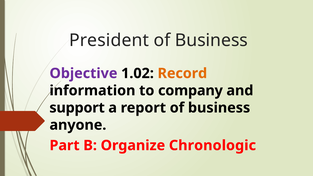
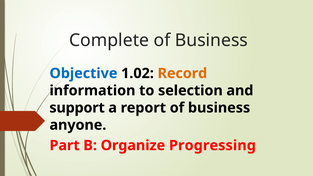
President: President -> Complete (109, 40)
Objective colour: purple -> blue (83, 73)
company: company -> selection (190, 91)
Chronologic: Chronologic -> Progressing (212, 146)
